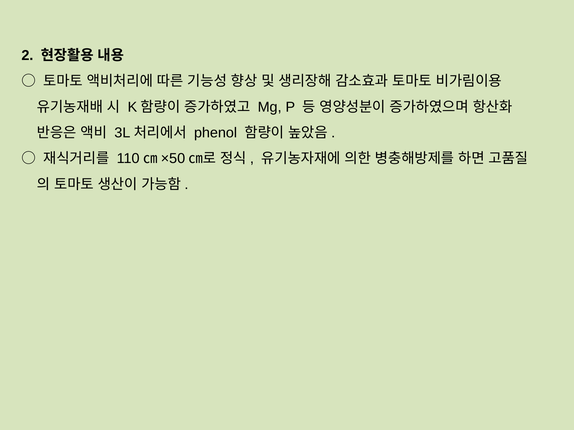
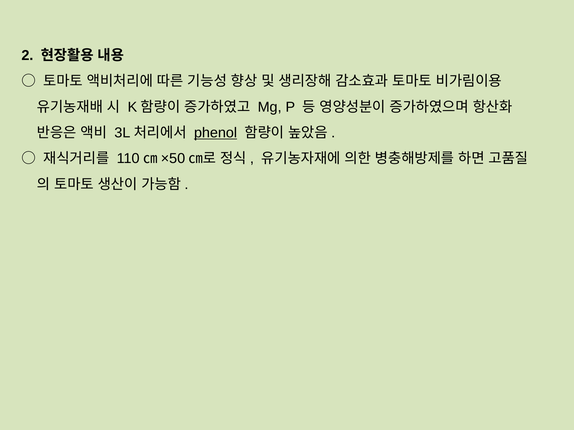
phenol underline: none -> present (216, 133)
